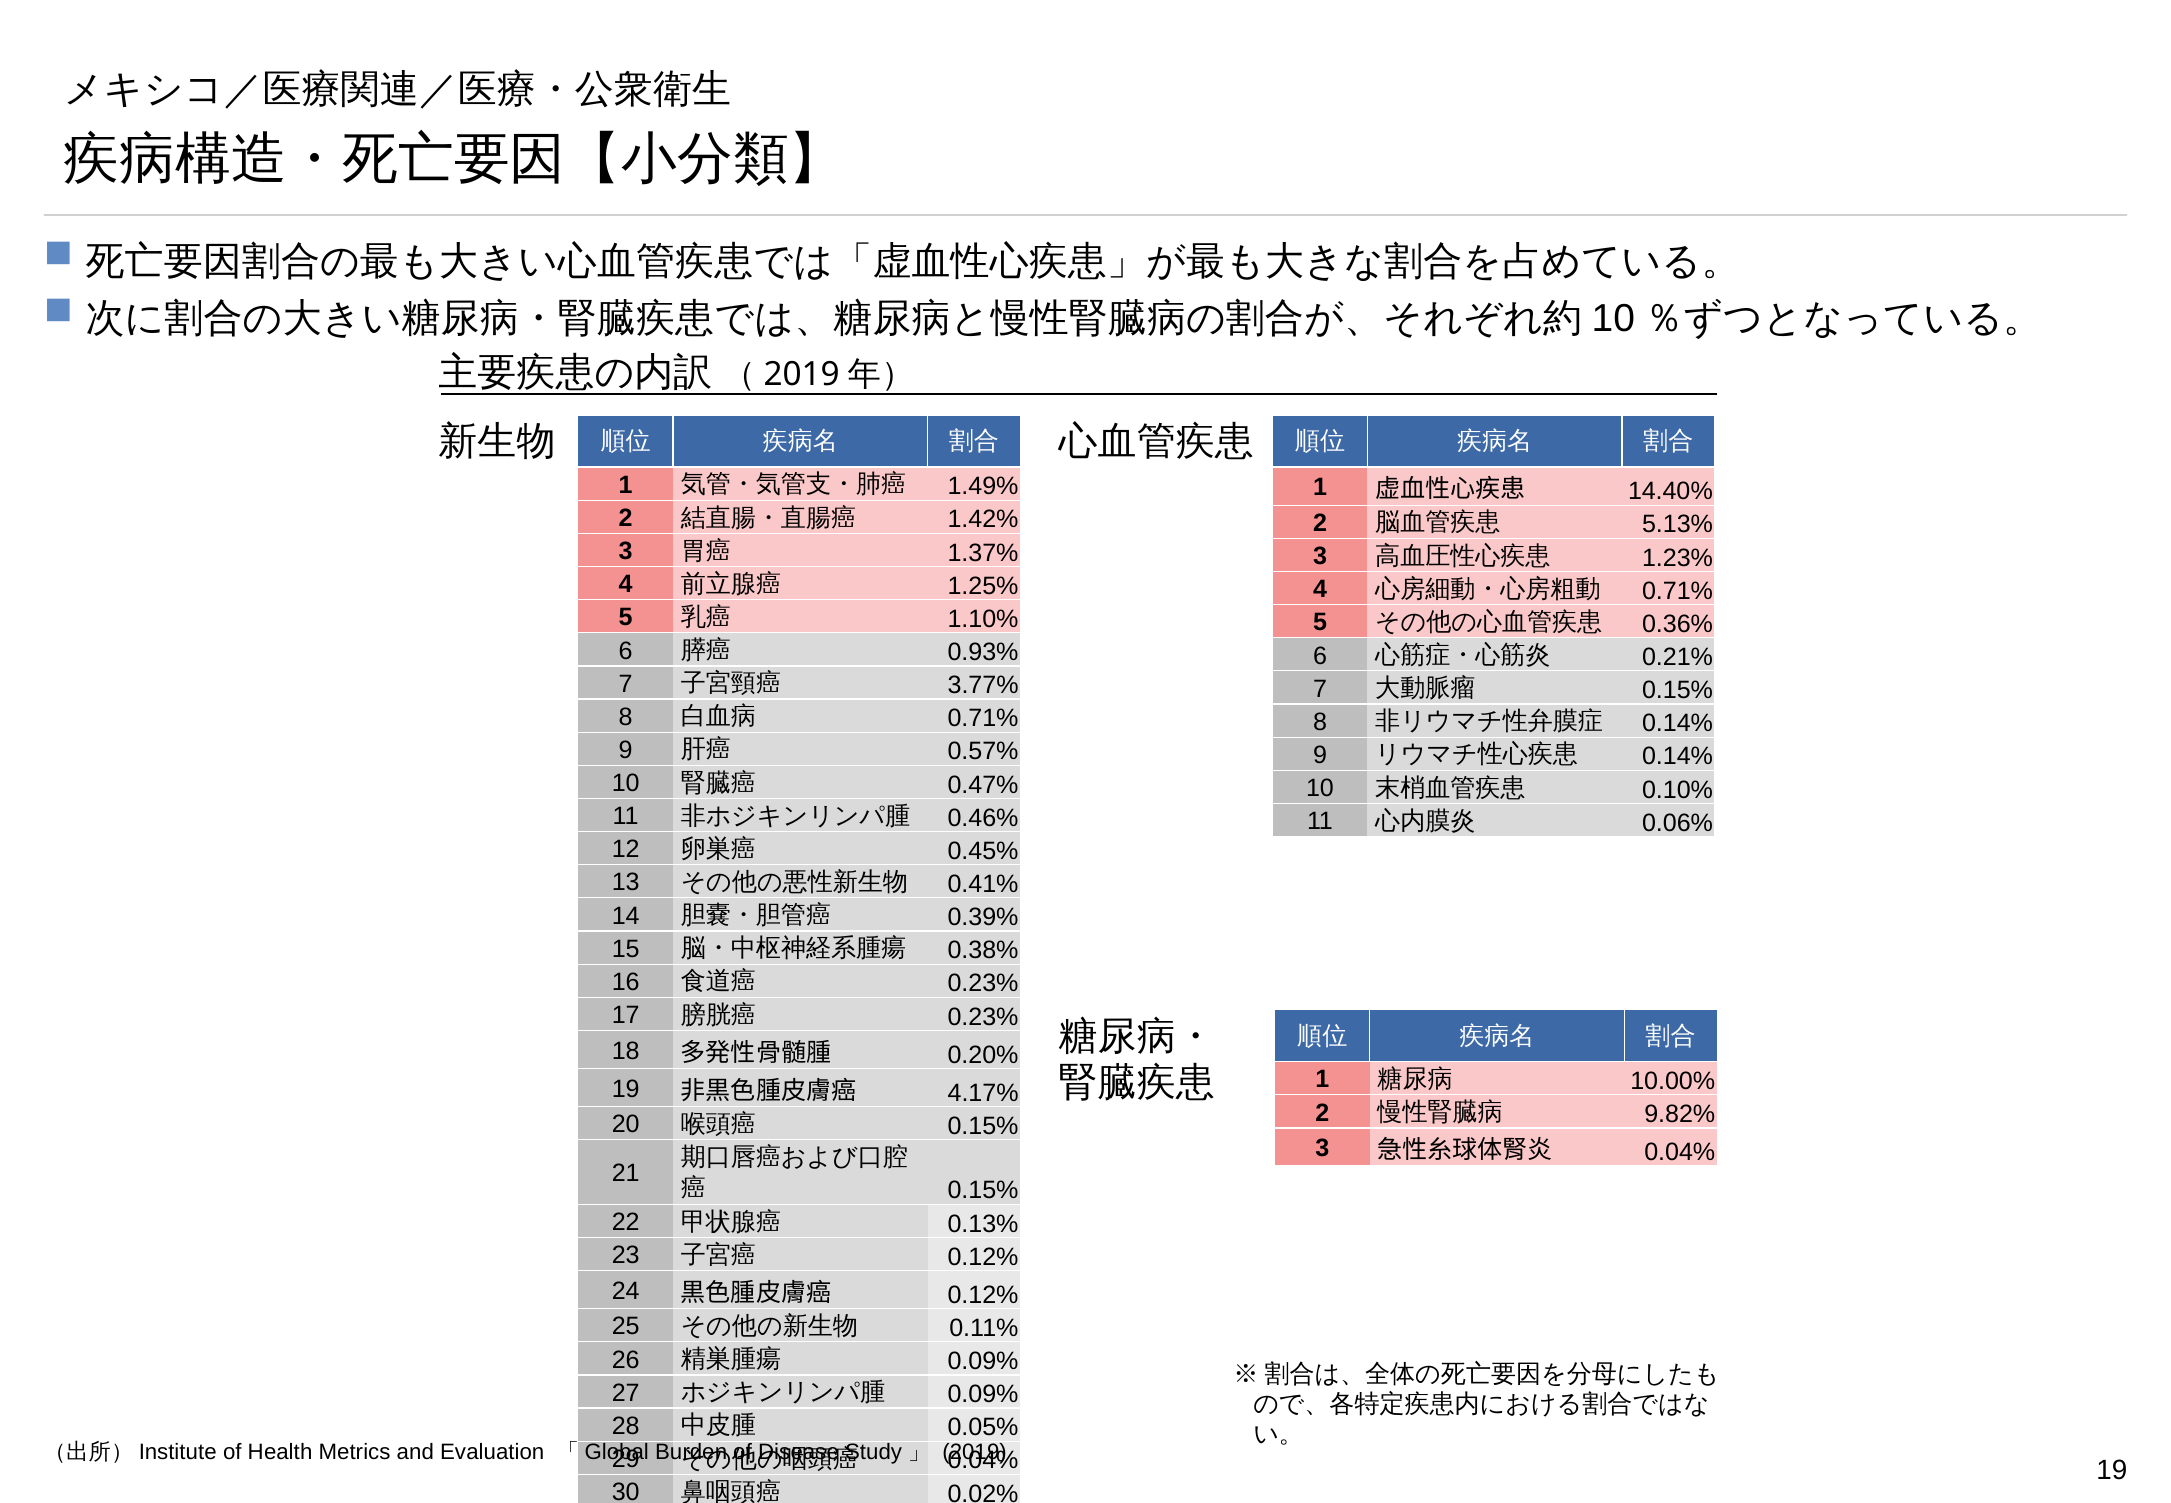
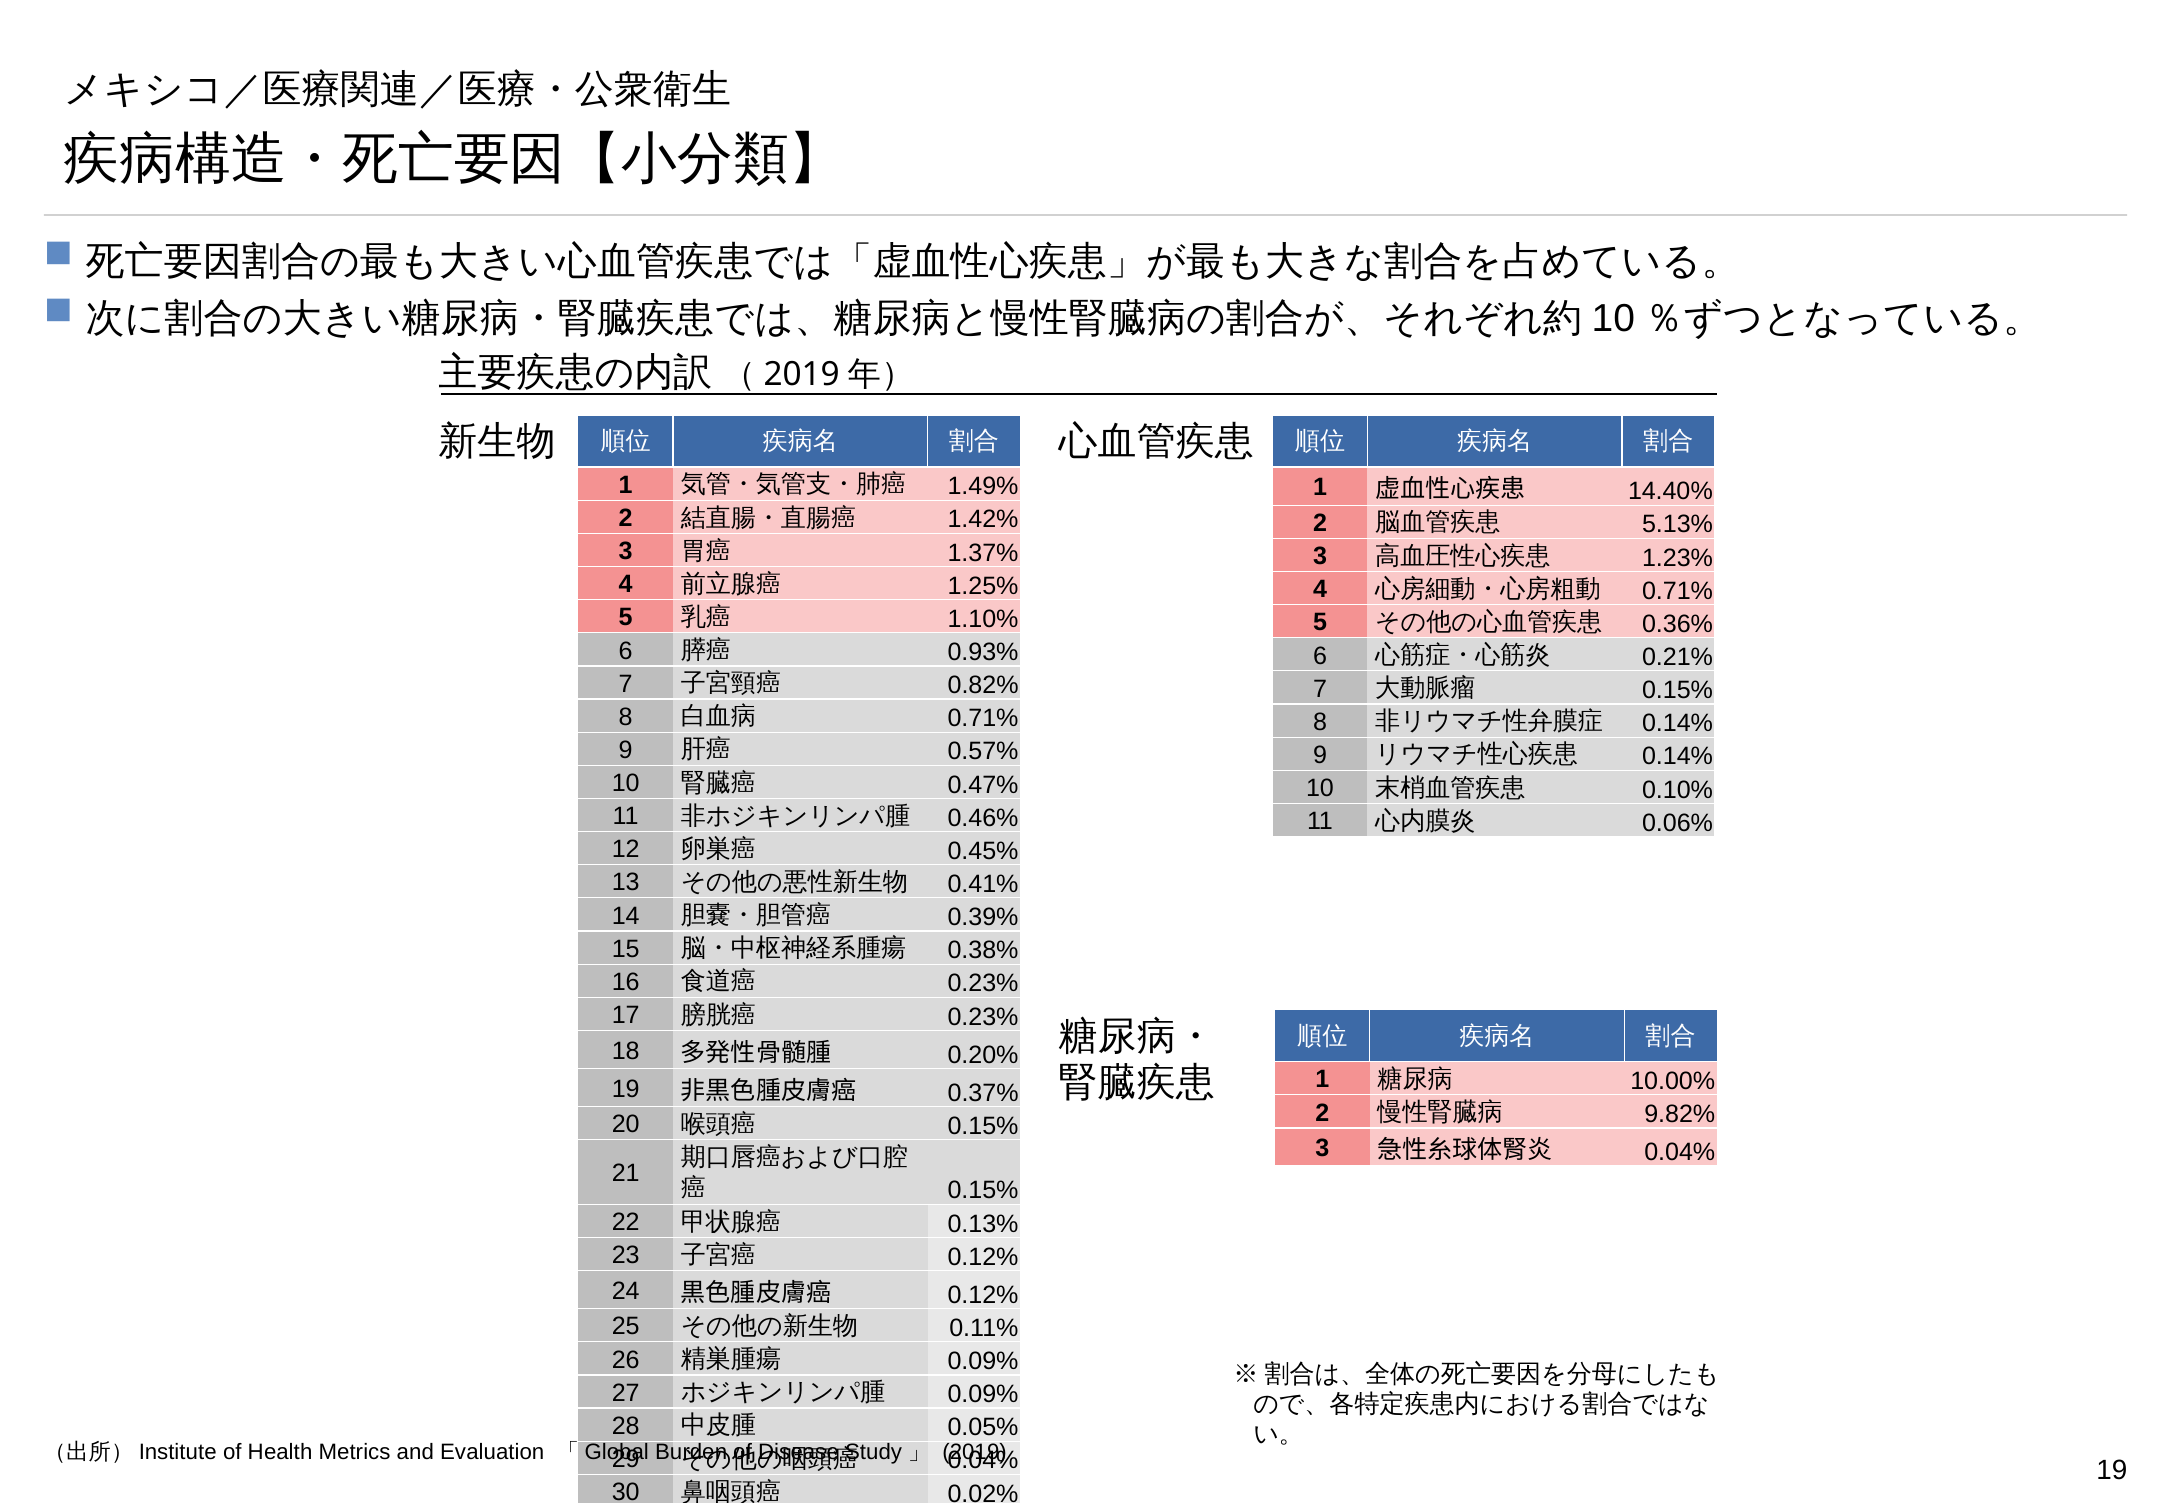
3.77%: 3.77% -> 0.82% (983, 685)
4.17%: 4.17% -> 0.37% (983, 1093)
